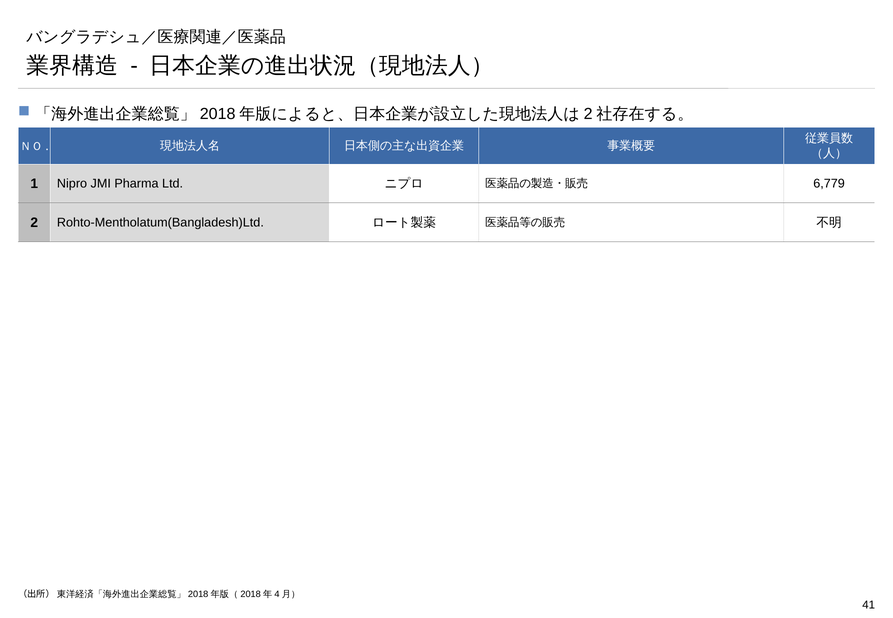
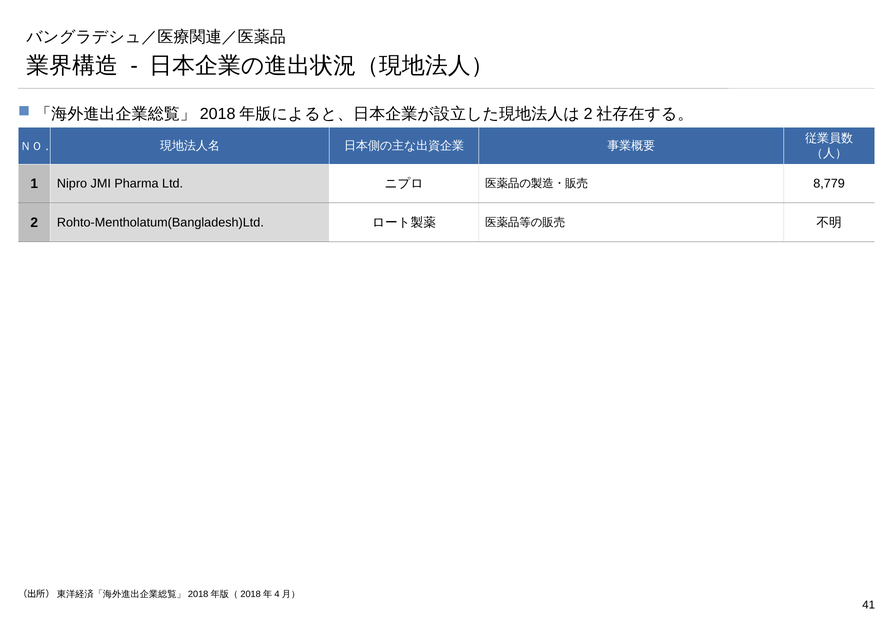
6,779: 6,779 -> 8,779 (829, 184)
